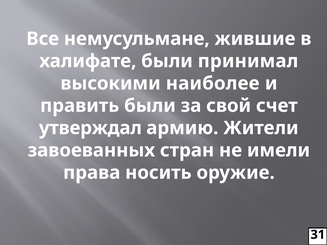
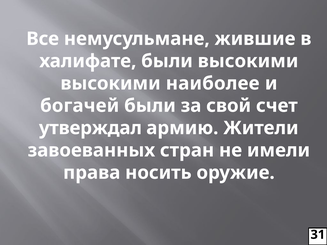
были принимал: принимал -> высокими (248, 61)
править: править -> богачей (80, 106)
